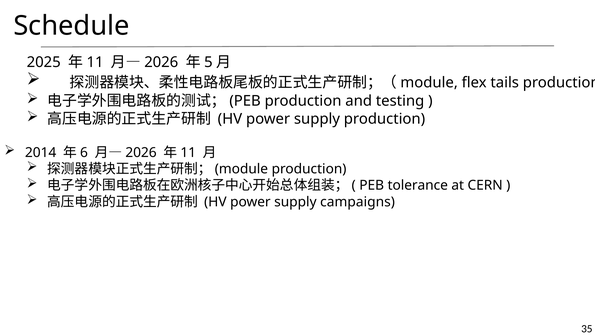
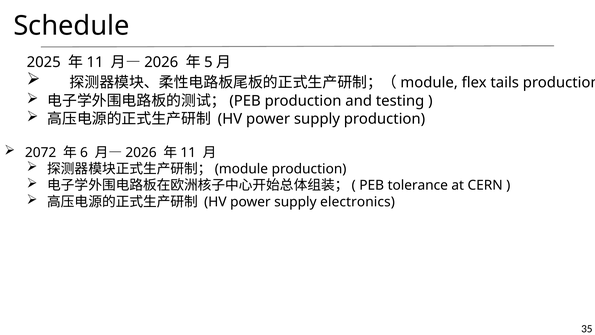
2014: 2014 -> 2072 (41, 152)
campaigns: campaigns -> electronics (358, 202)
